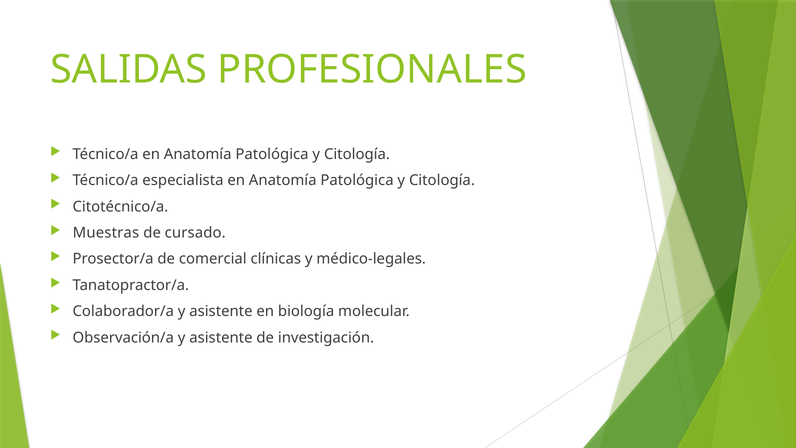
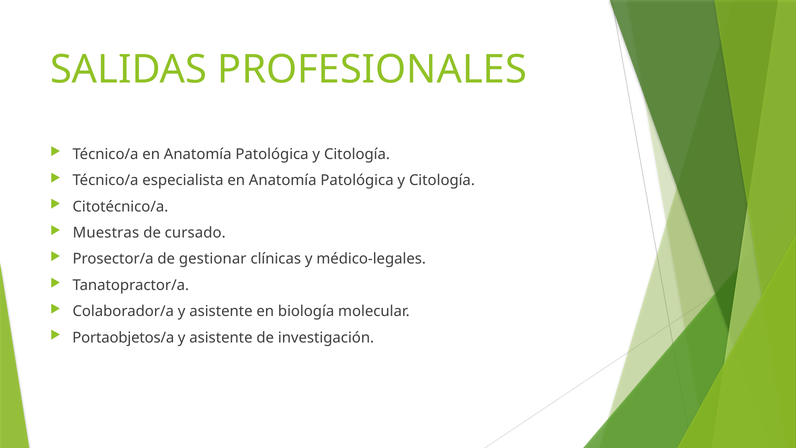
comercial: comercial -> gestionar (213, 259)
Observación/a: Observación/a -> Portaobjetos/a (123, 338)
